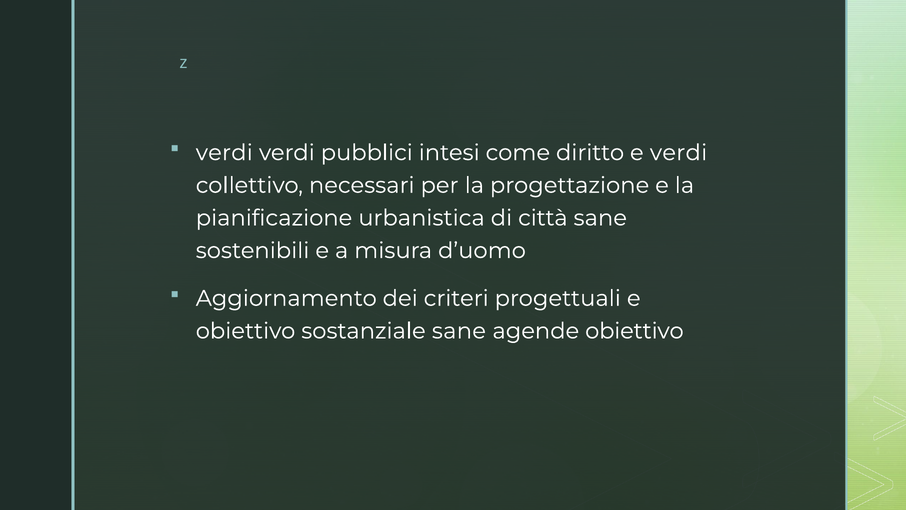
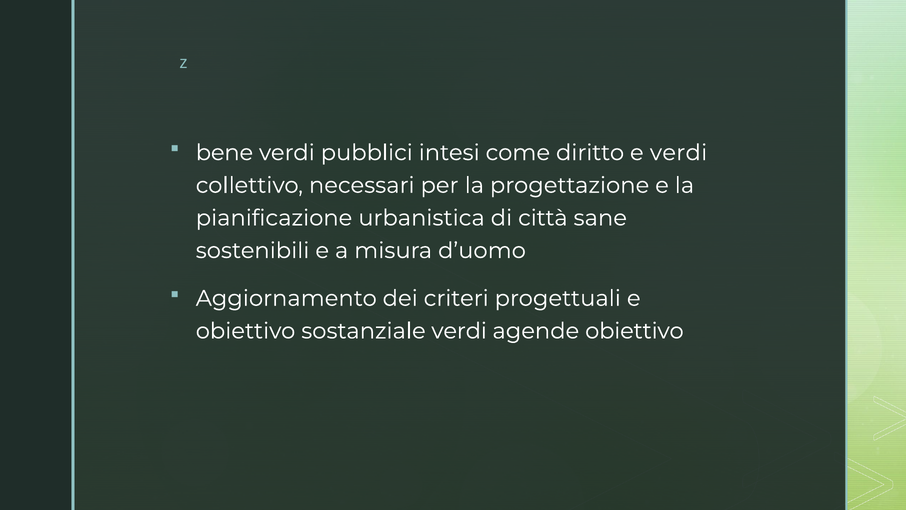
verdi: verdi -> bene (224, 153)
sostanziale sane: sane -> verdi (459, 331)
